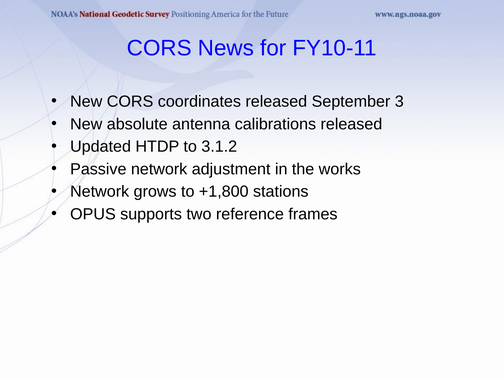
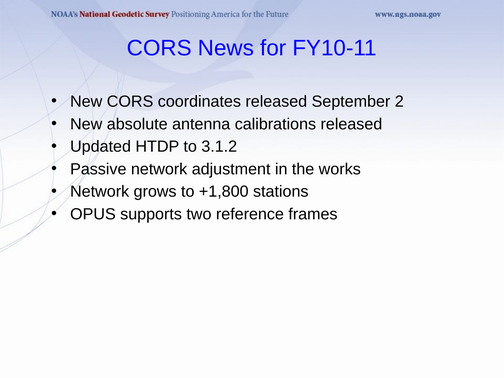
3: 3 -> 2 (399, 102)
